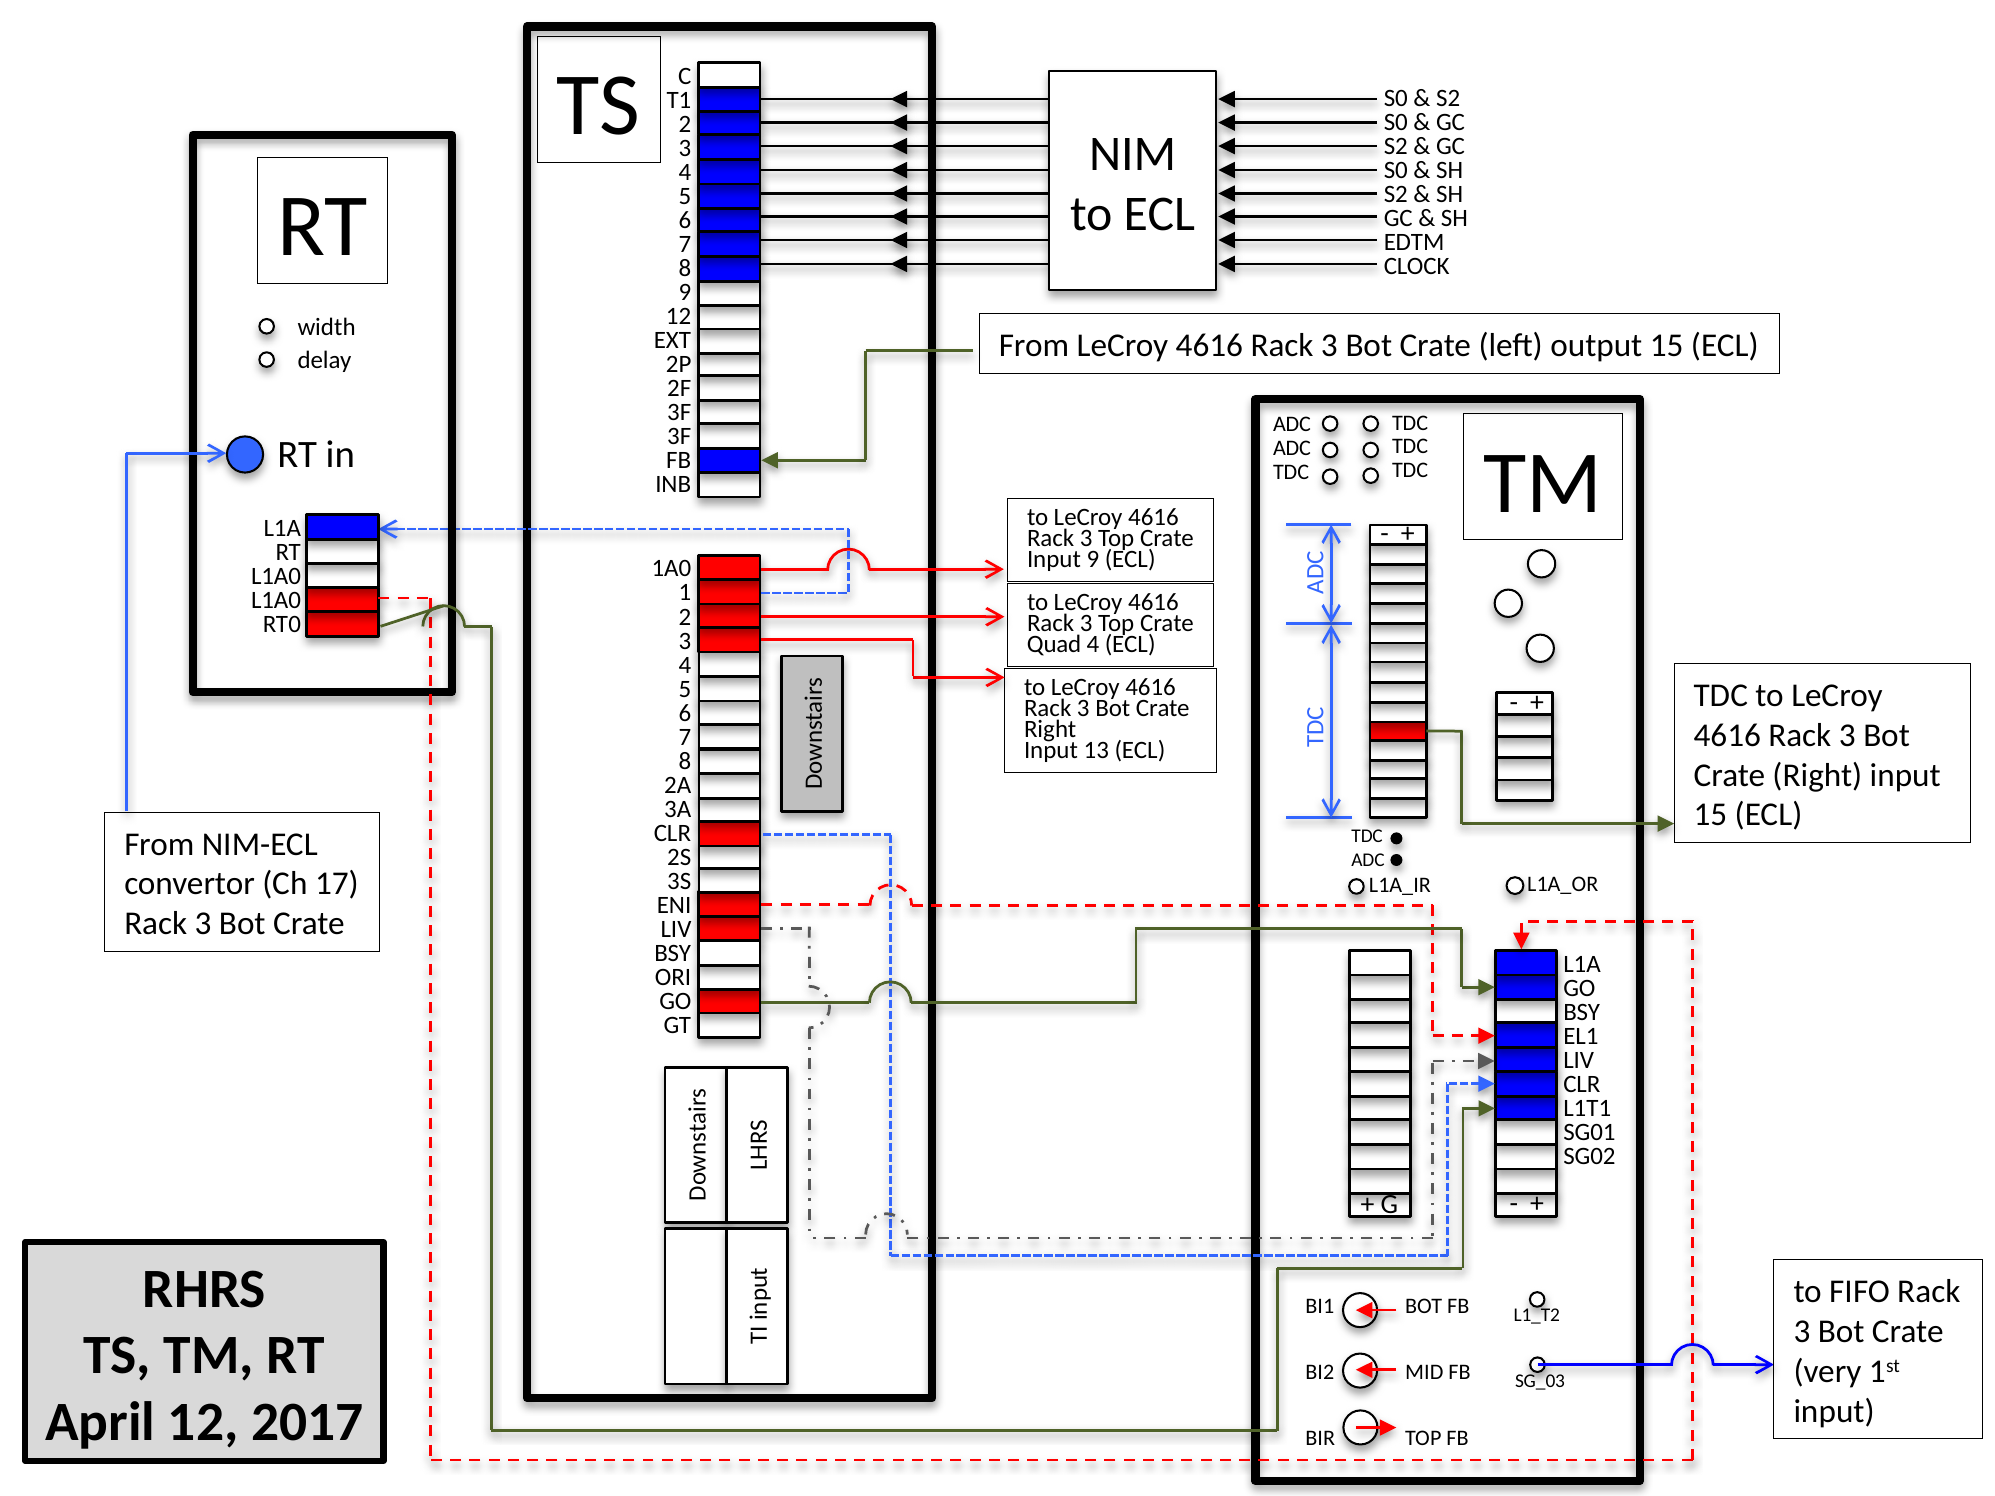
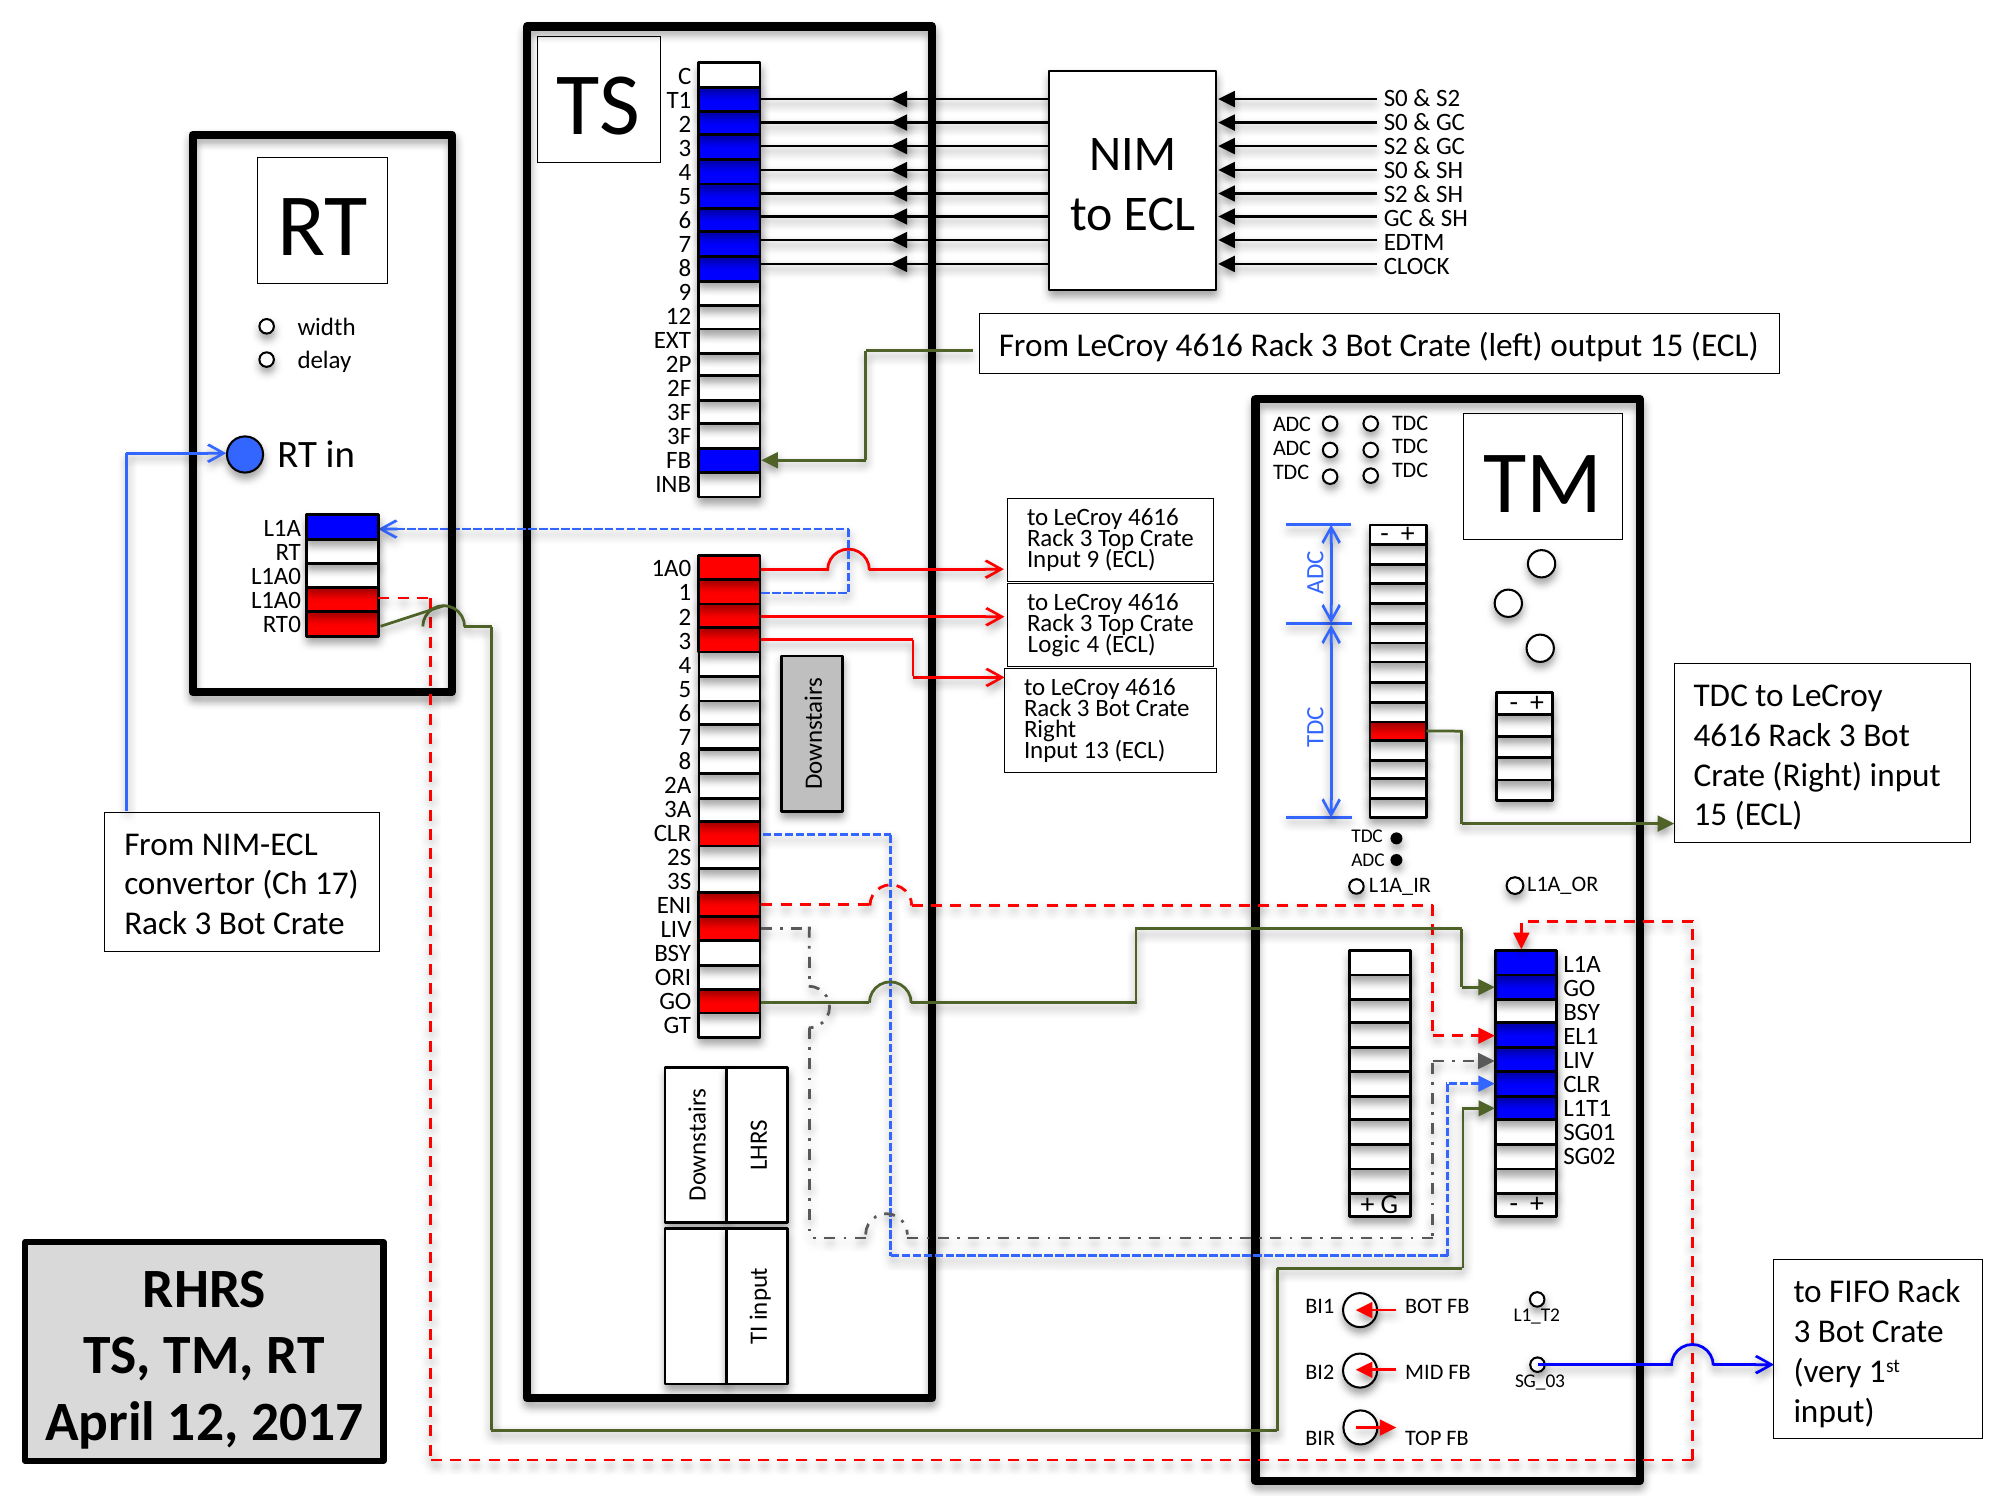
Quad: Quad -> Logic (1054, 644)
